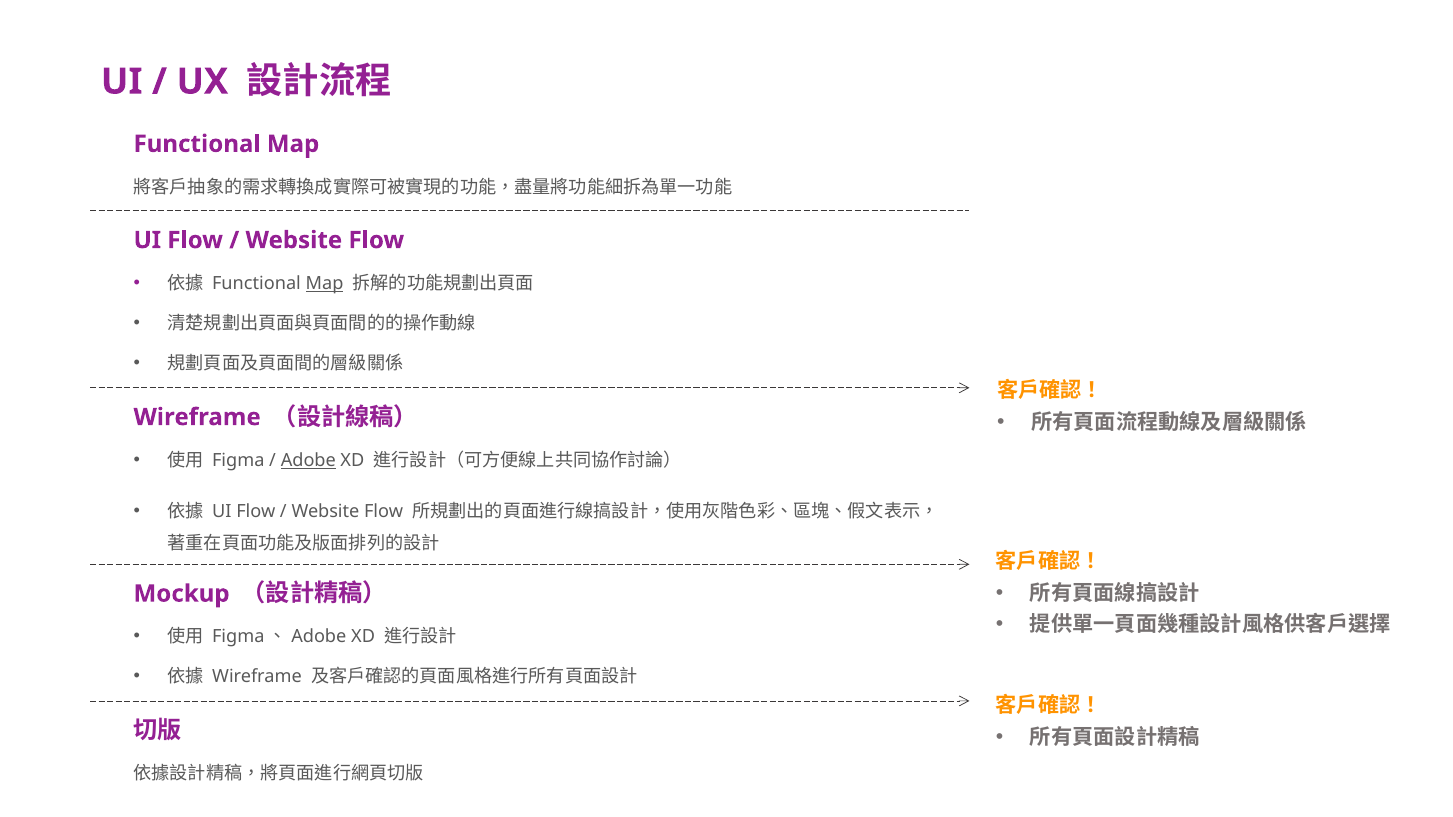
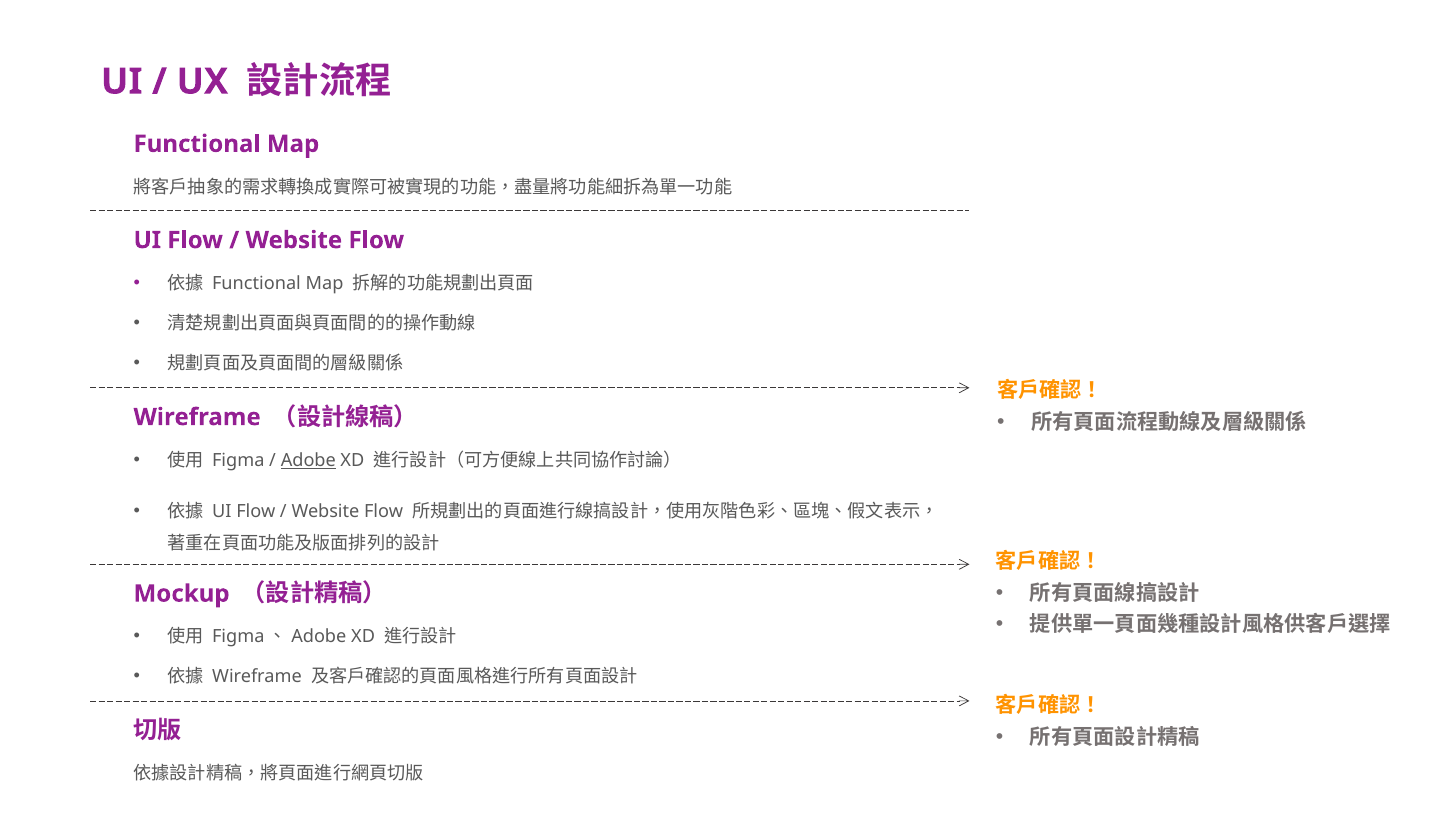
Map underline: present -> none (325, 283)
